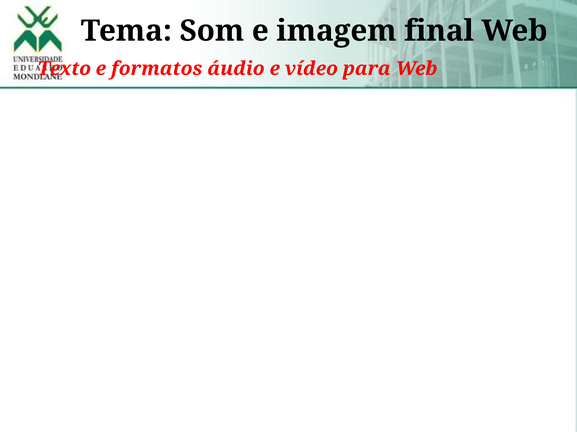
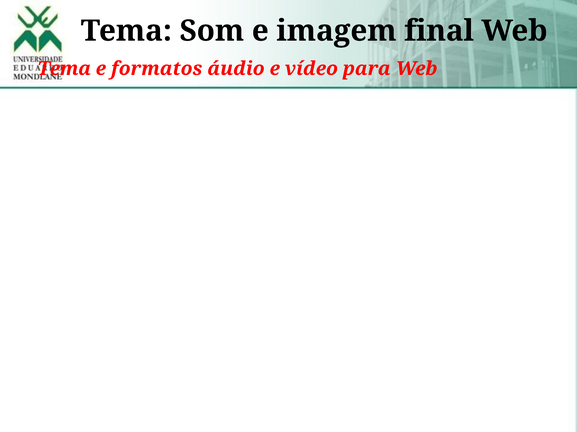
Texto: Texto -> Tema (64, 69)
